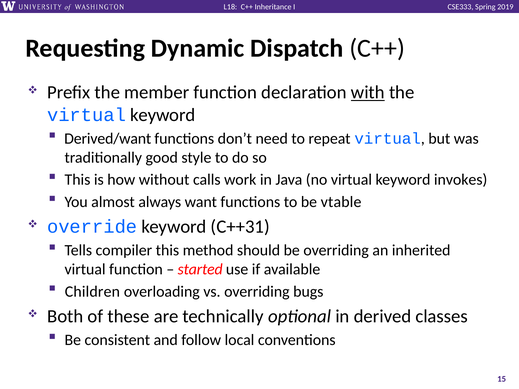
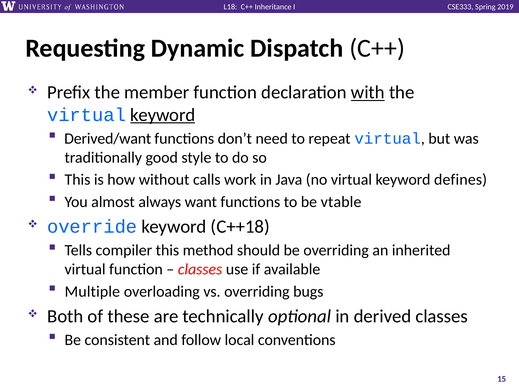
keyword underline: none -> present (163, 115)
invokes: invokes -> defines (461, 180)
C++31: C++31 -> C++18 (240, 227)
started: started -> classes (200, 269)
Children: Children -> Multiple (92, 292)
